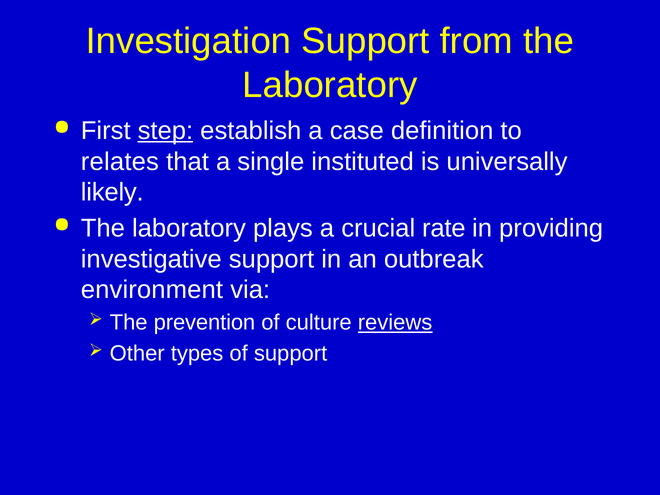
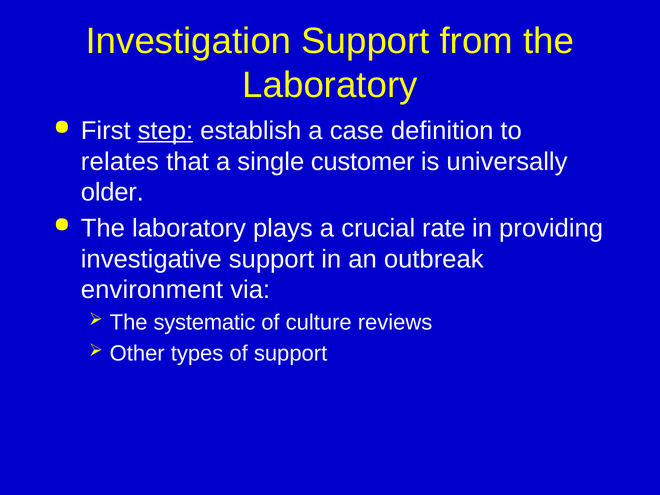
instituted: instituted -> customer (363, 162)
likely: likely -> older (112, 192)
prevention: prevention -> systematic (205, 323)
reviews underline: present -> none (395, 323)
